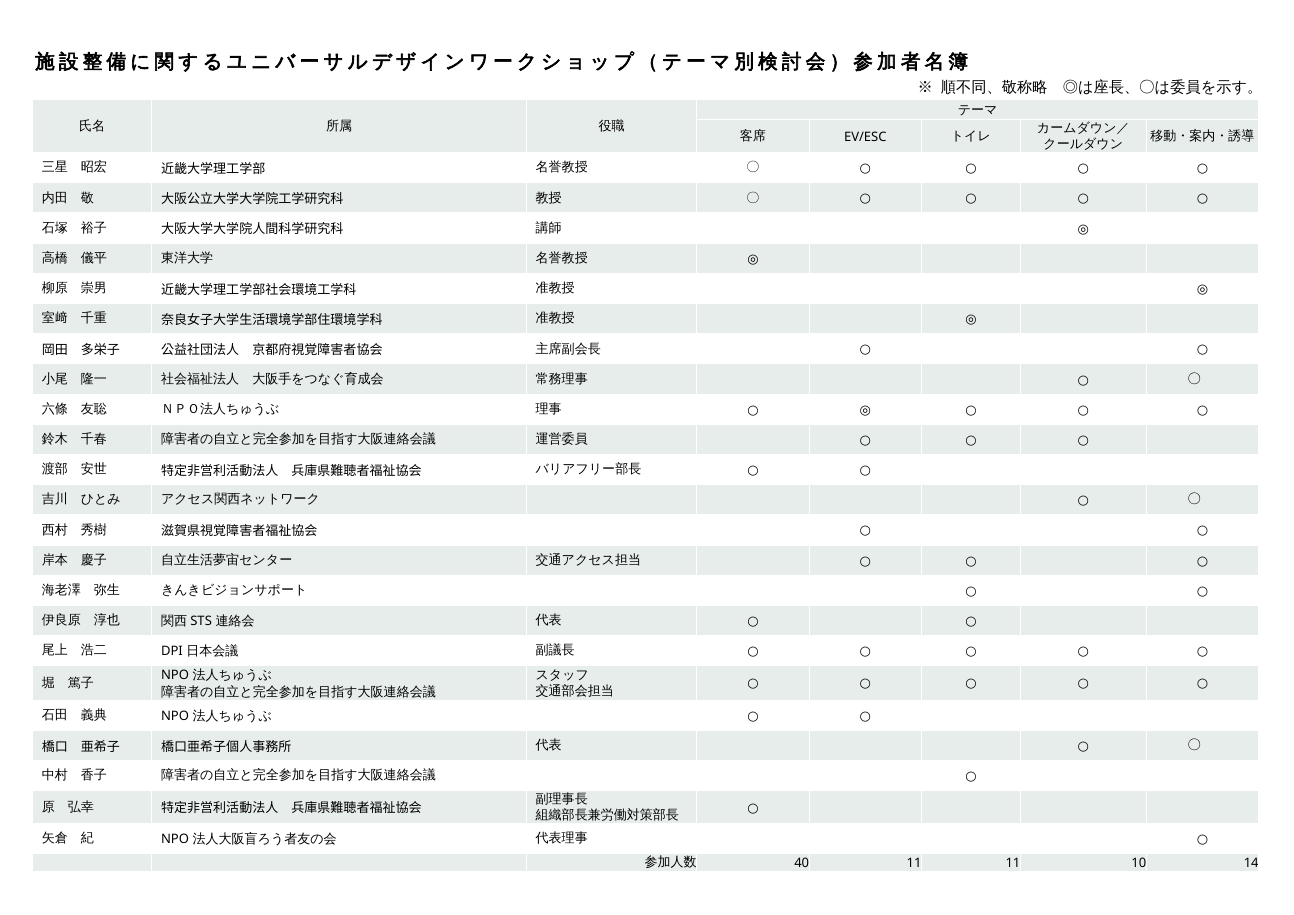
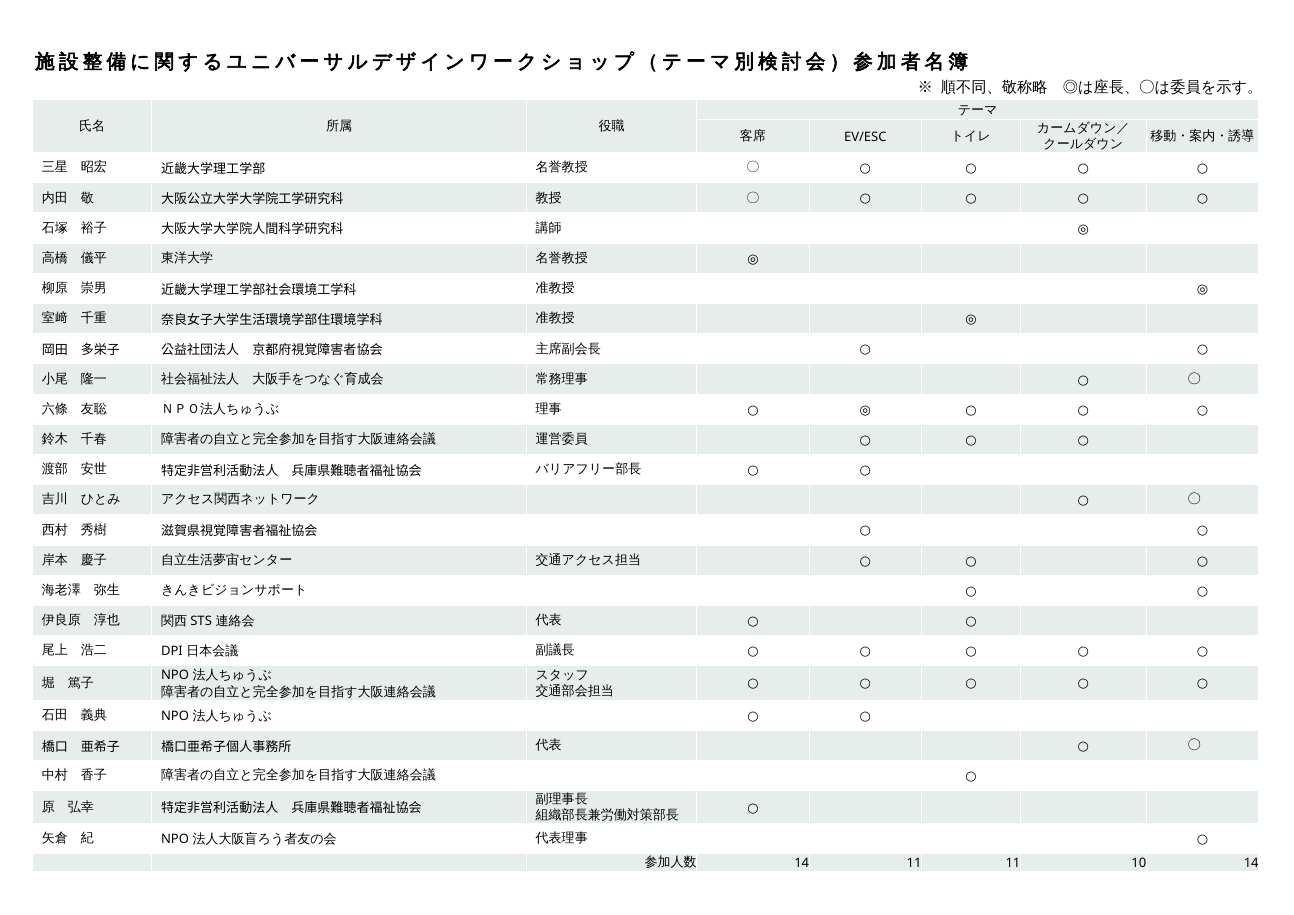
40: 40 -> 14 (802, 863)
